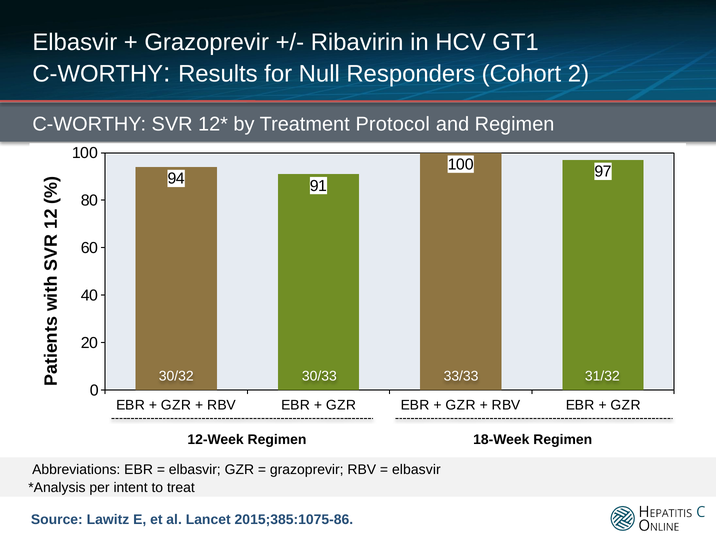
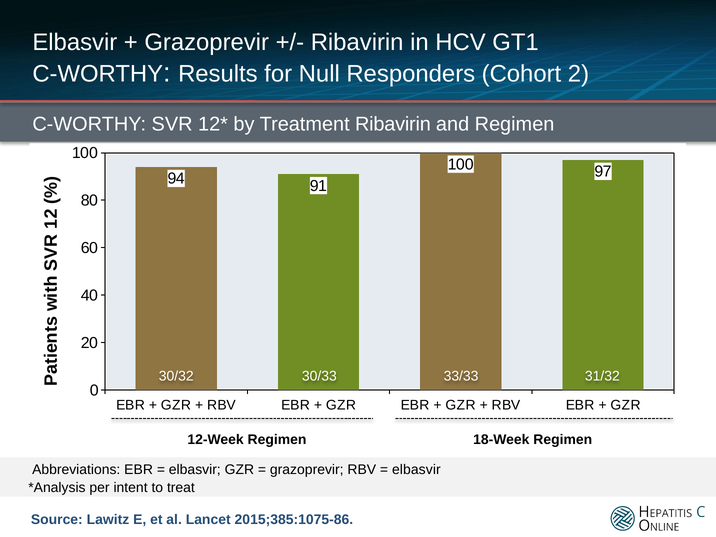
Treatment Protocol: Protocol -> Ribavirin (393, 124)
